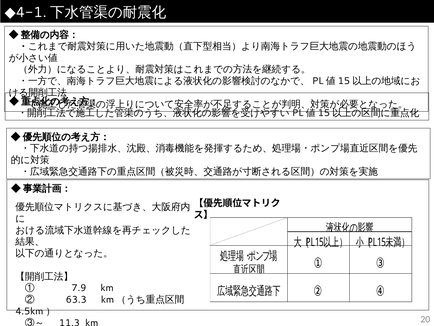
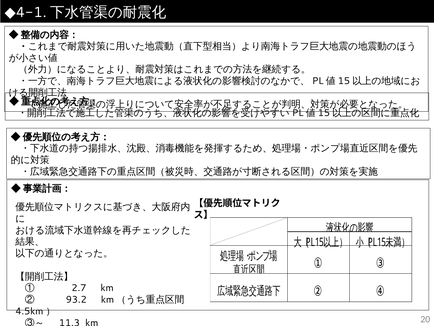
7.9: 7.9 -> 2.7 (79, 288)
63.3: 63.3 -> 93.2 (76, 299)
